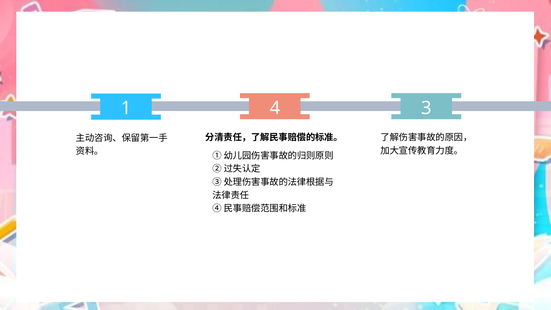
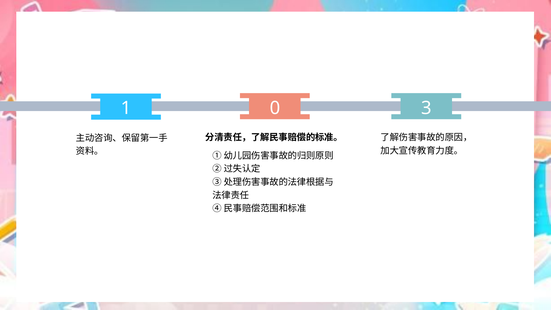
4: 4 -> 0 (275, 108)
